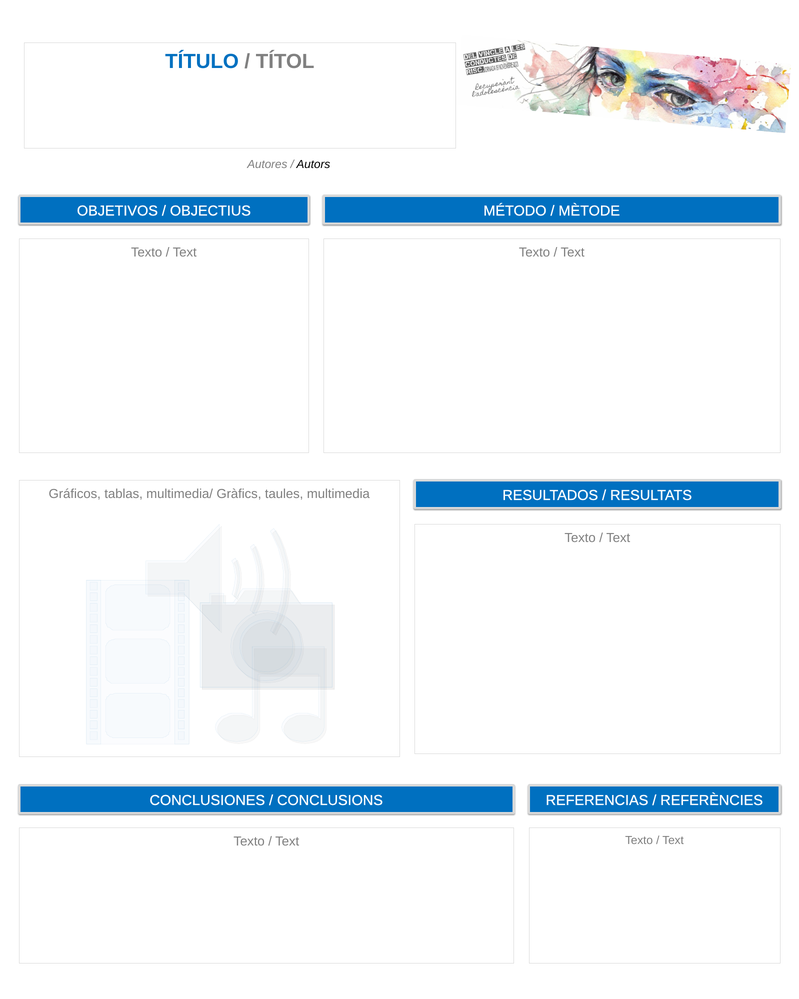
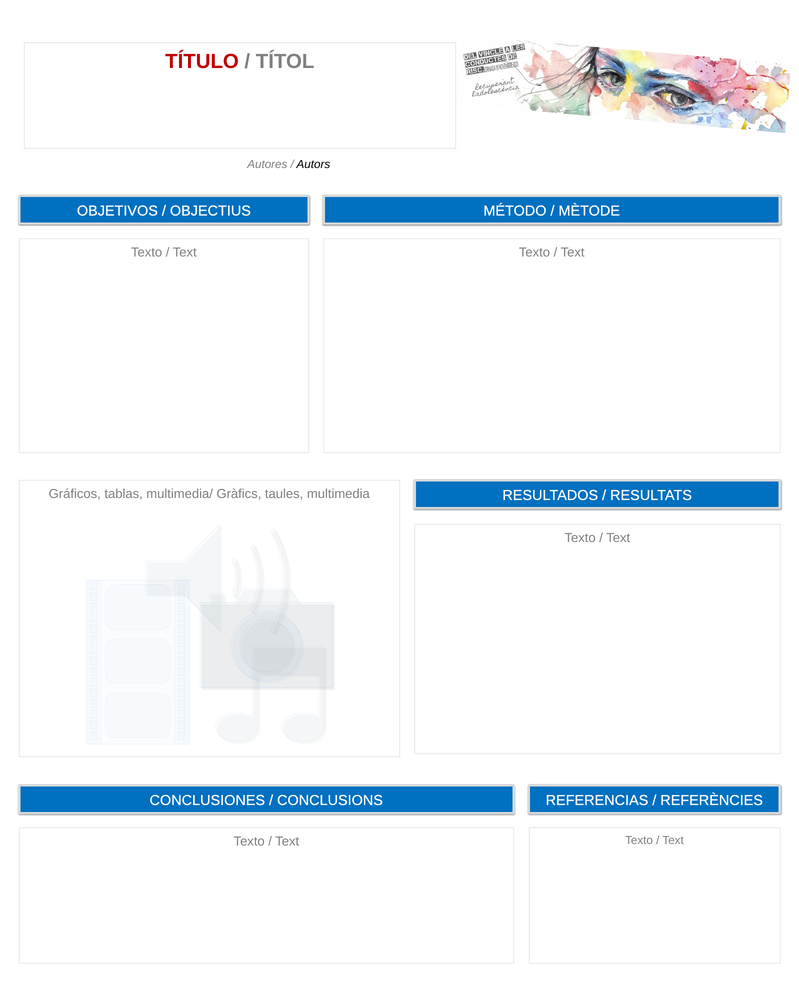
TÍTULO colour: blue -> red (202, 62)
